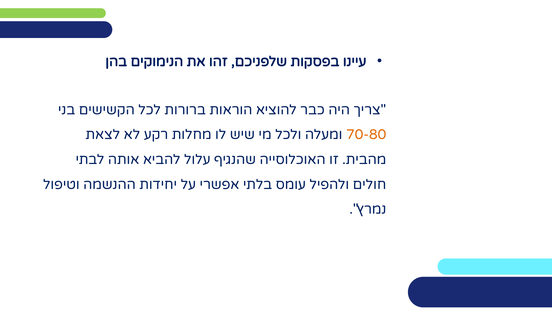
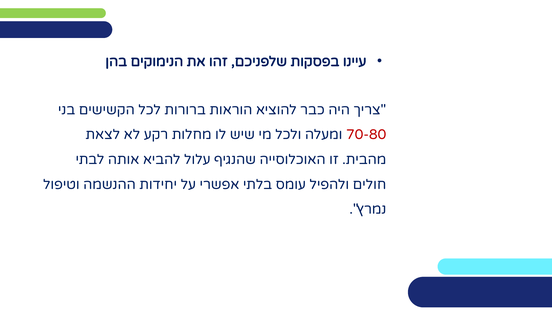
70-80 colour: orange -> red (366, 135)
